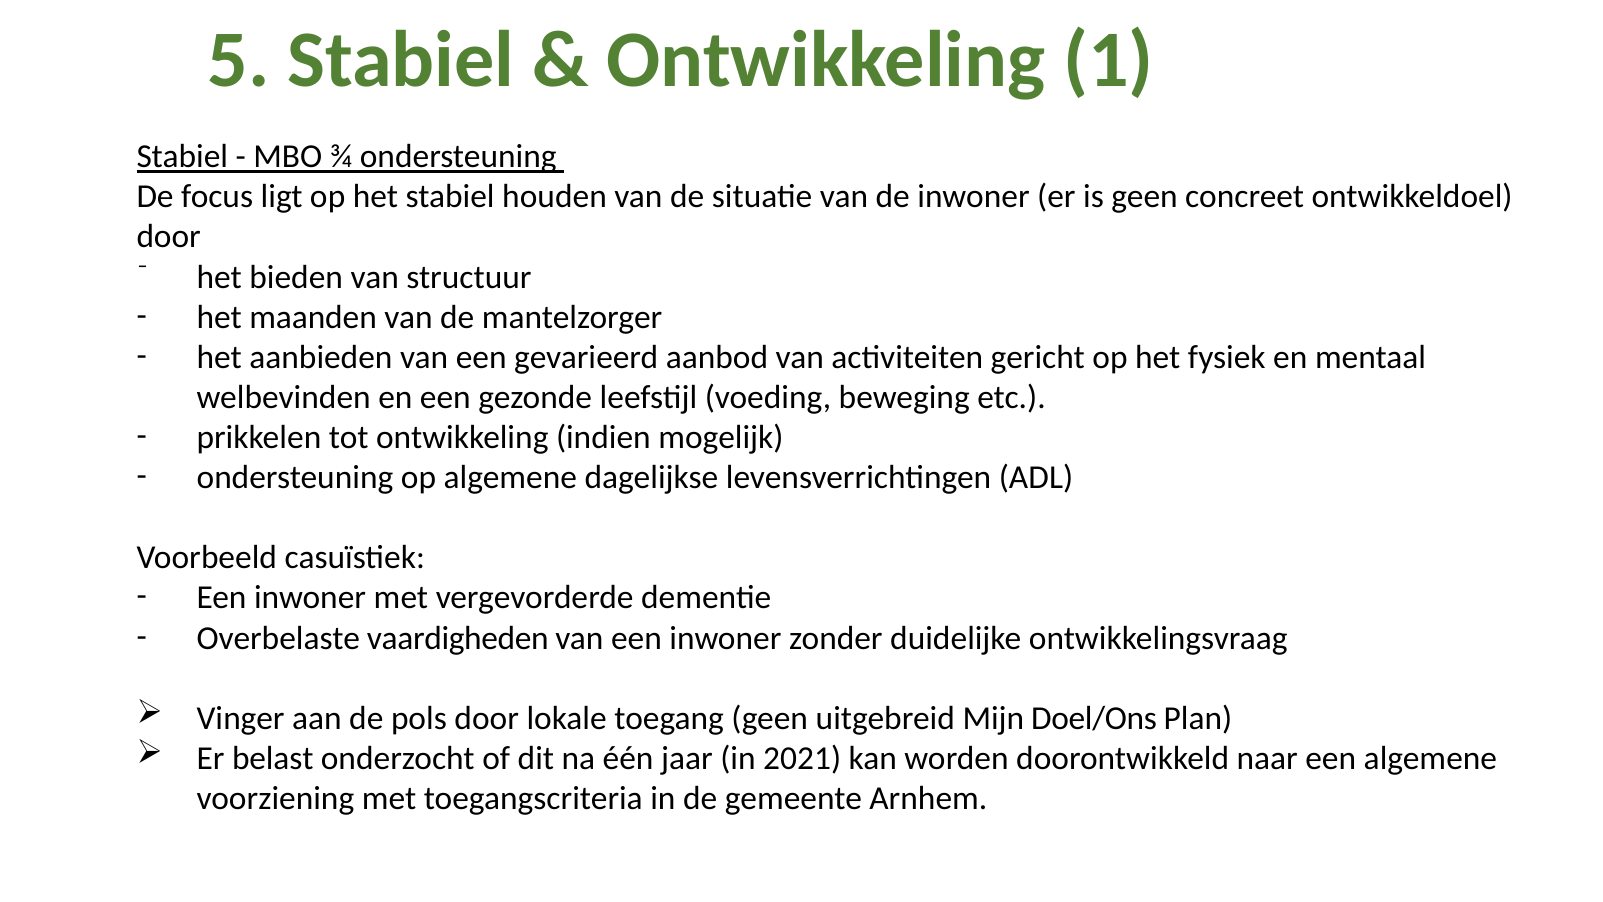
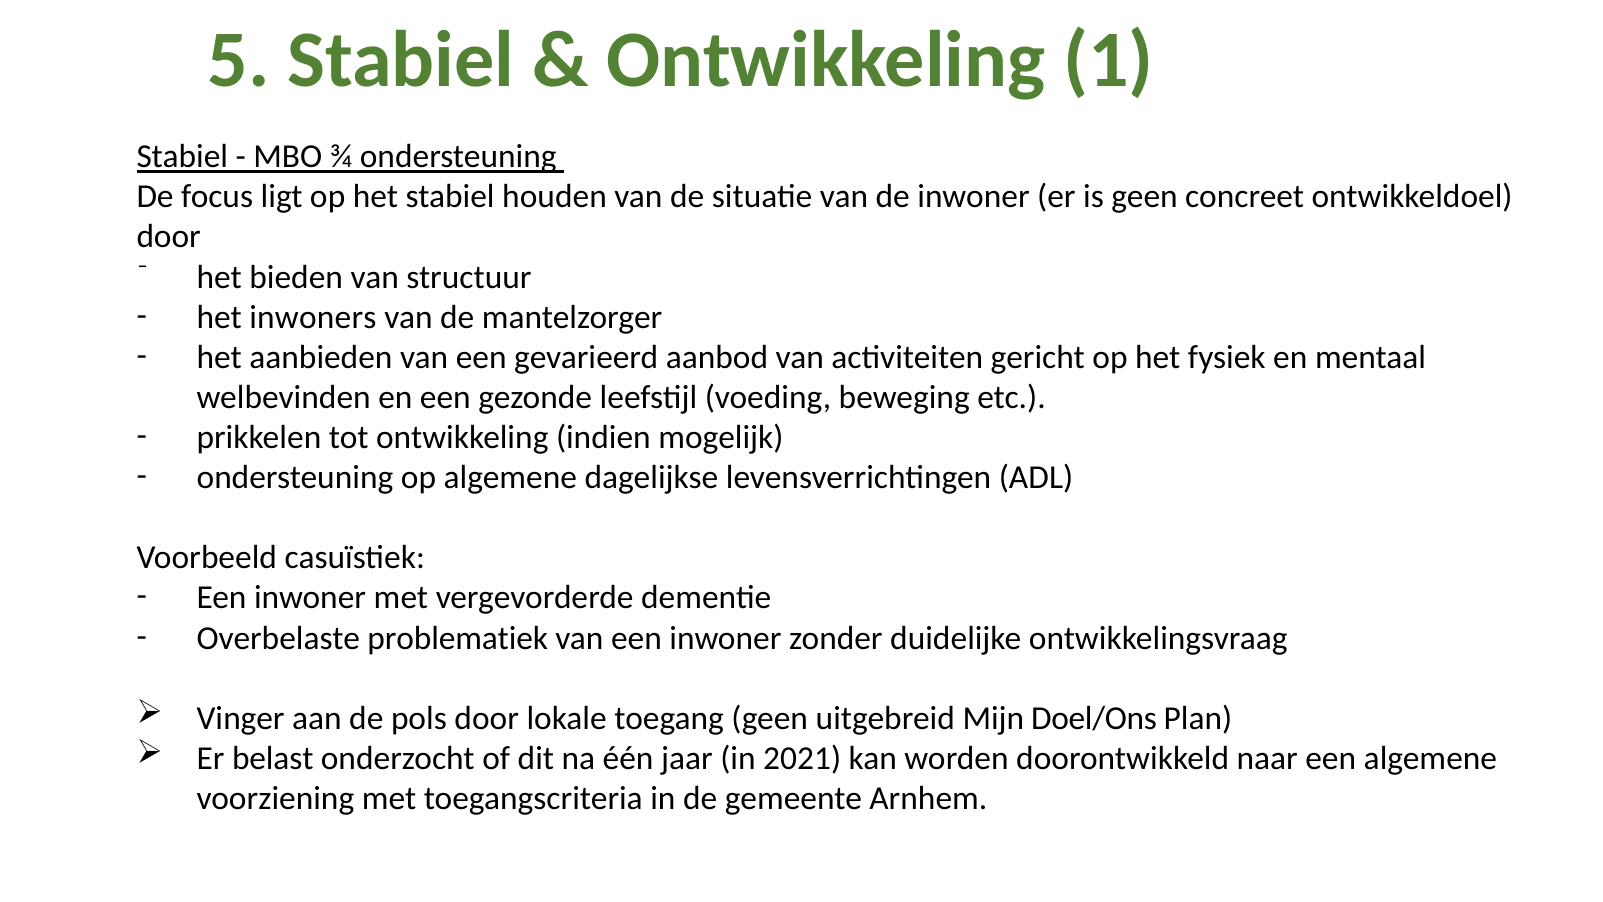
maanden: maanden -> inwoners (313, 317)
vaardigheden: vaardigheden -> problematiek (458, 638)
